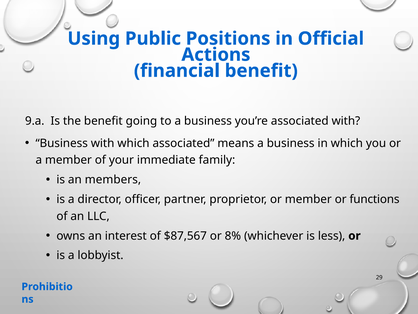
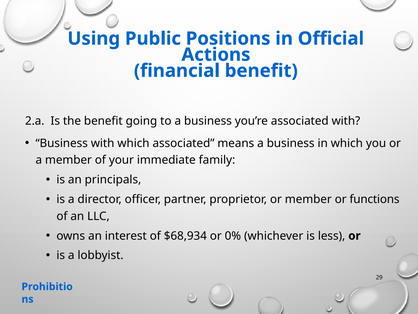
9.a: 9.a -> 2.a (35, 121)
members: members -> principals (113, 180)
$87,567: $87,567 -> $68,934 (185, 235)
8%: 8% -> 0% (233, 235)
